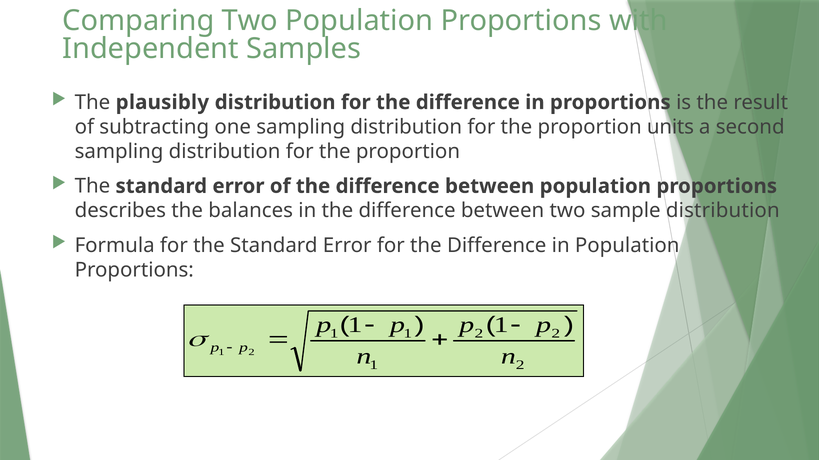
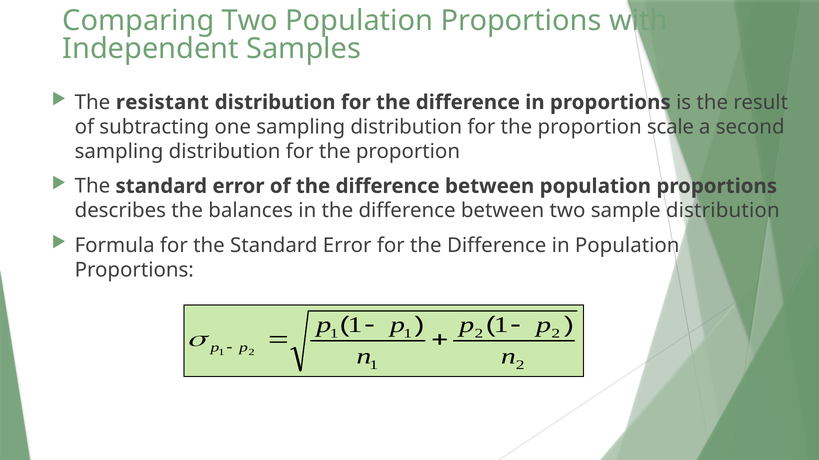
plausibly: plausibly -> resistant (162, 102)
units: units -> scale (670, 127)
